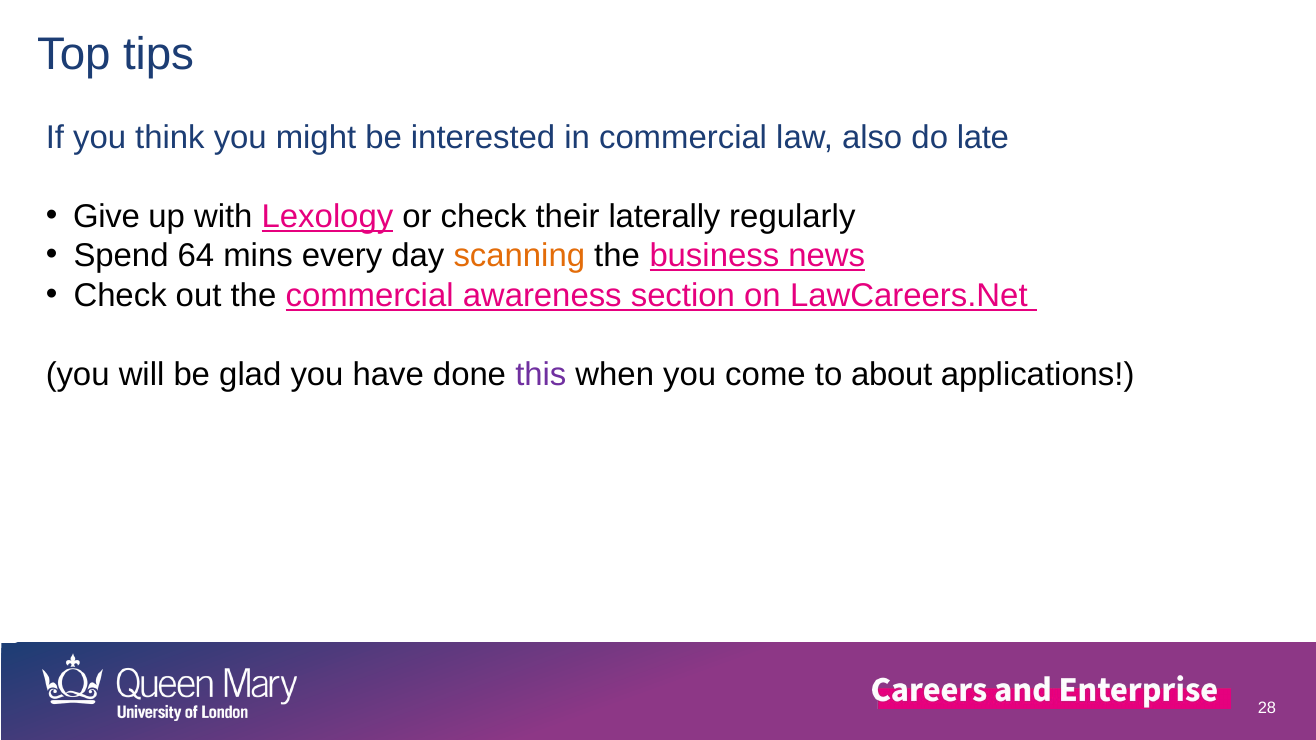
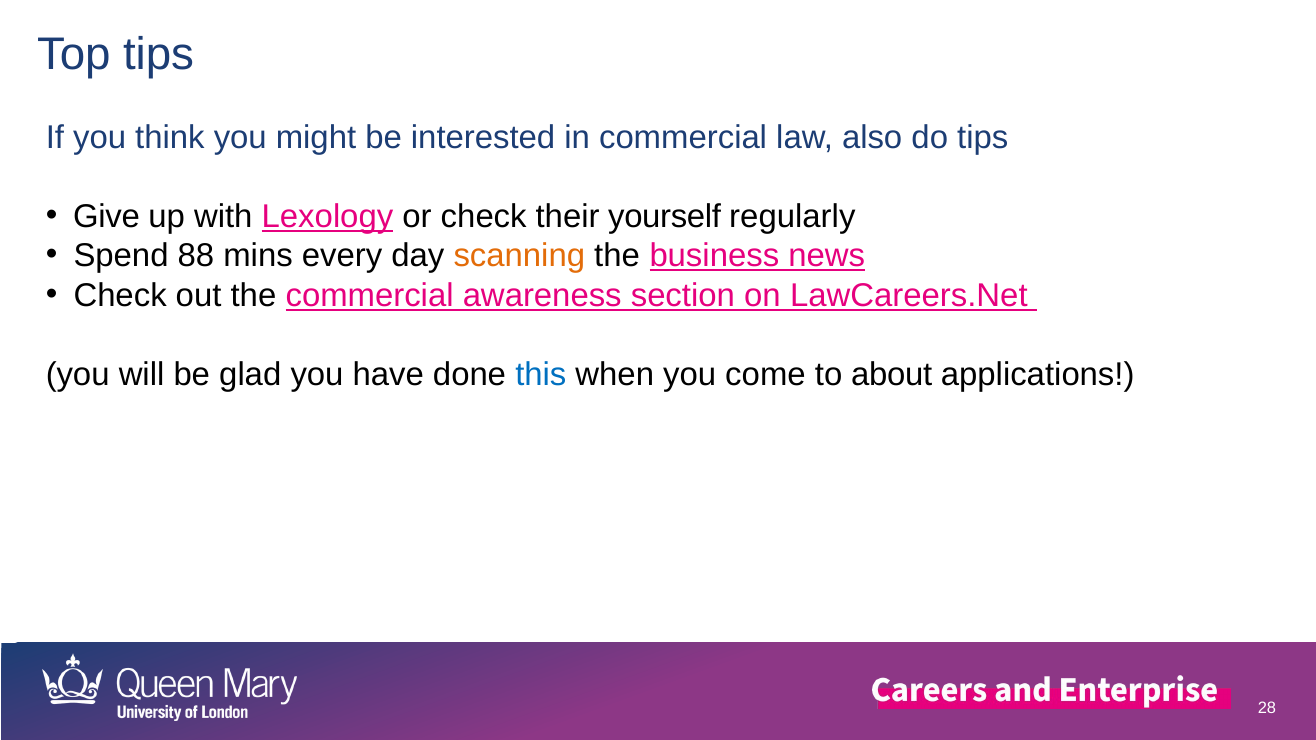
do late: late -> tips (983, 137)
laterally: laterally -> yourself (665, 216)
64: 64 -> 88 (196, 256)
this colour: purple -> blue (541, 374)
